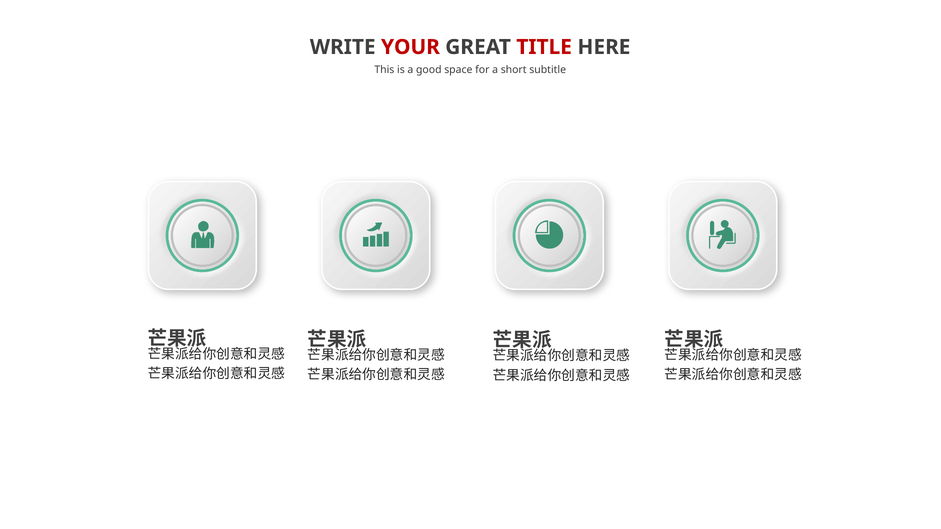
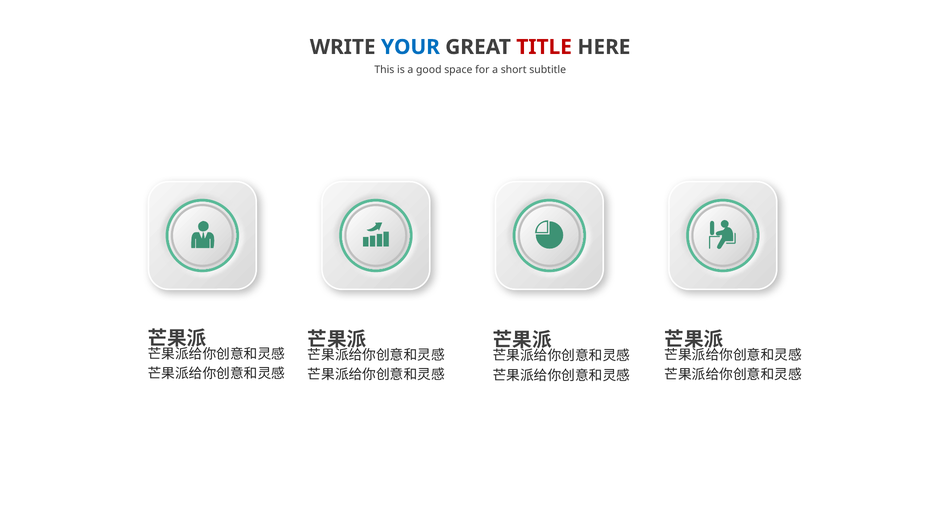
YOUR colour: red -> blue (410, 47)
